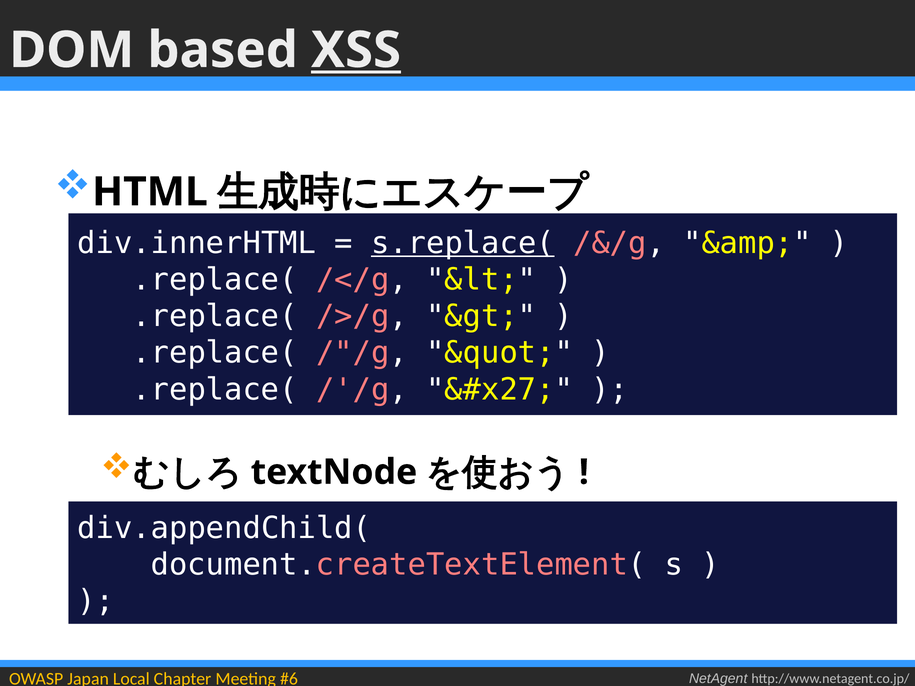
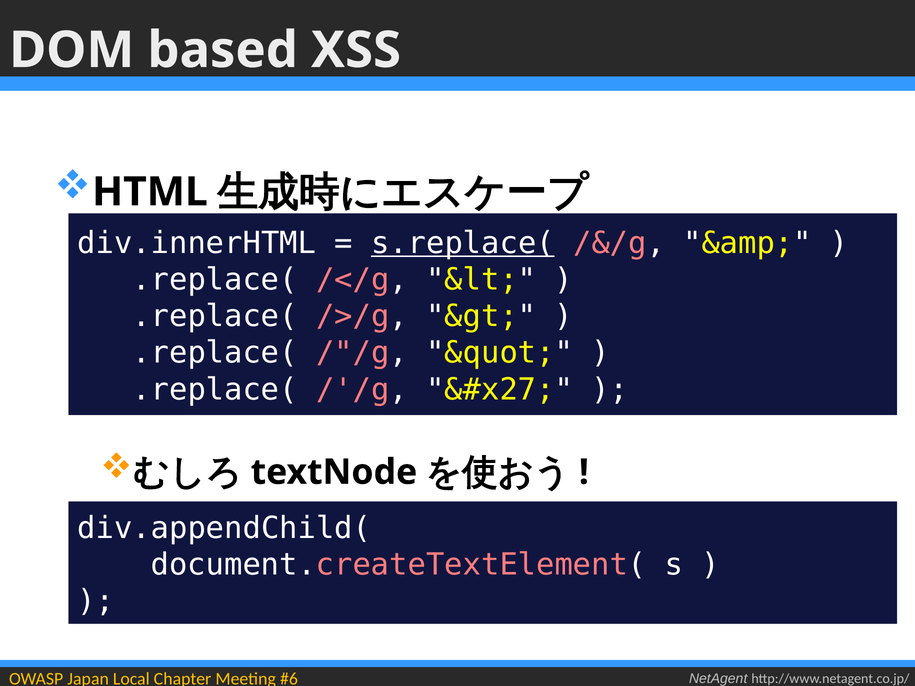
XSS underline: present -> none (356, 50)
